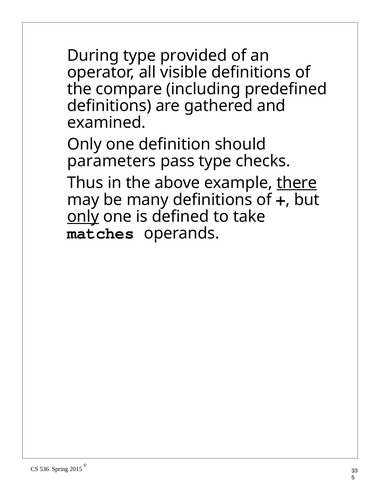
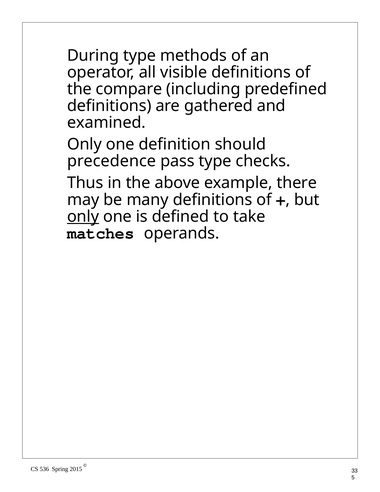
provided: provided -> methods (194, 55)
parameters: parameters -> precedence (111, 161)
there underline: present -> none (297, 183)
